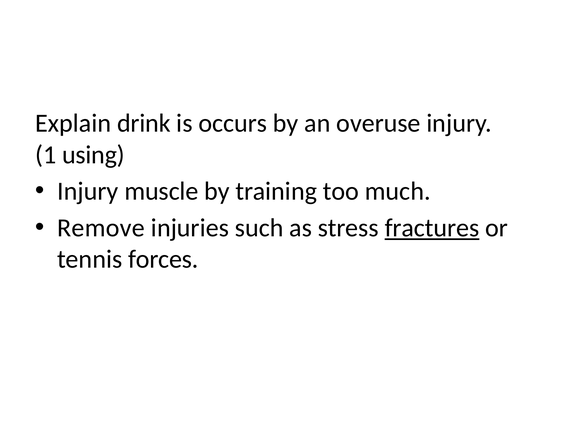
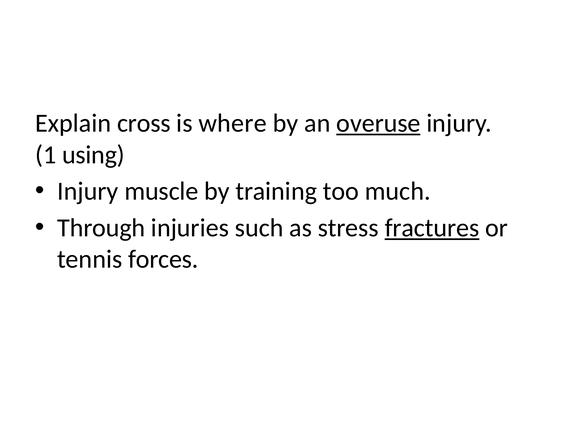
drink: drink -> cross (144, 123)
occurs: occurs -> where (233, 123)
overuse underline: none -> present (378, 123)
Remove: Remove -> Through (101, 228)
